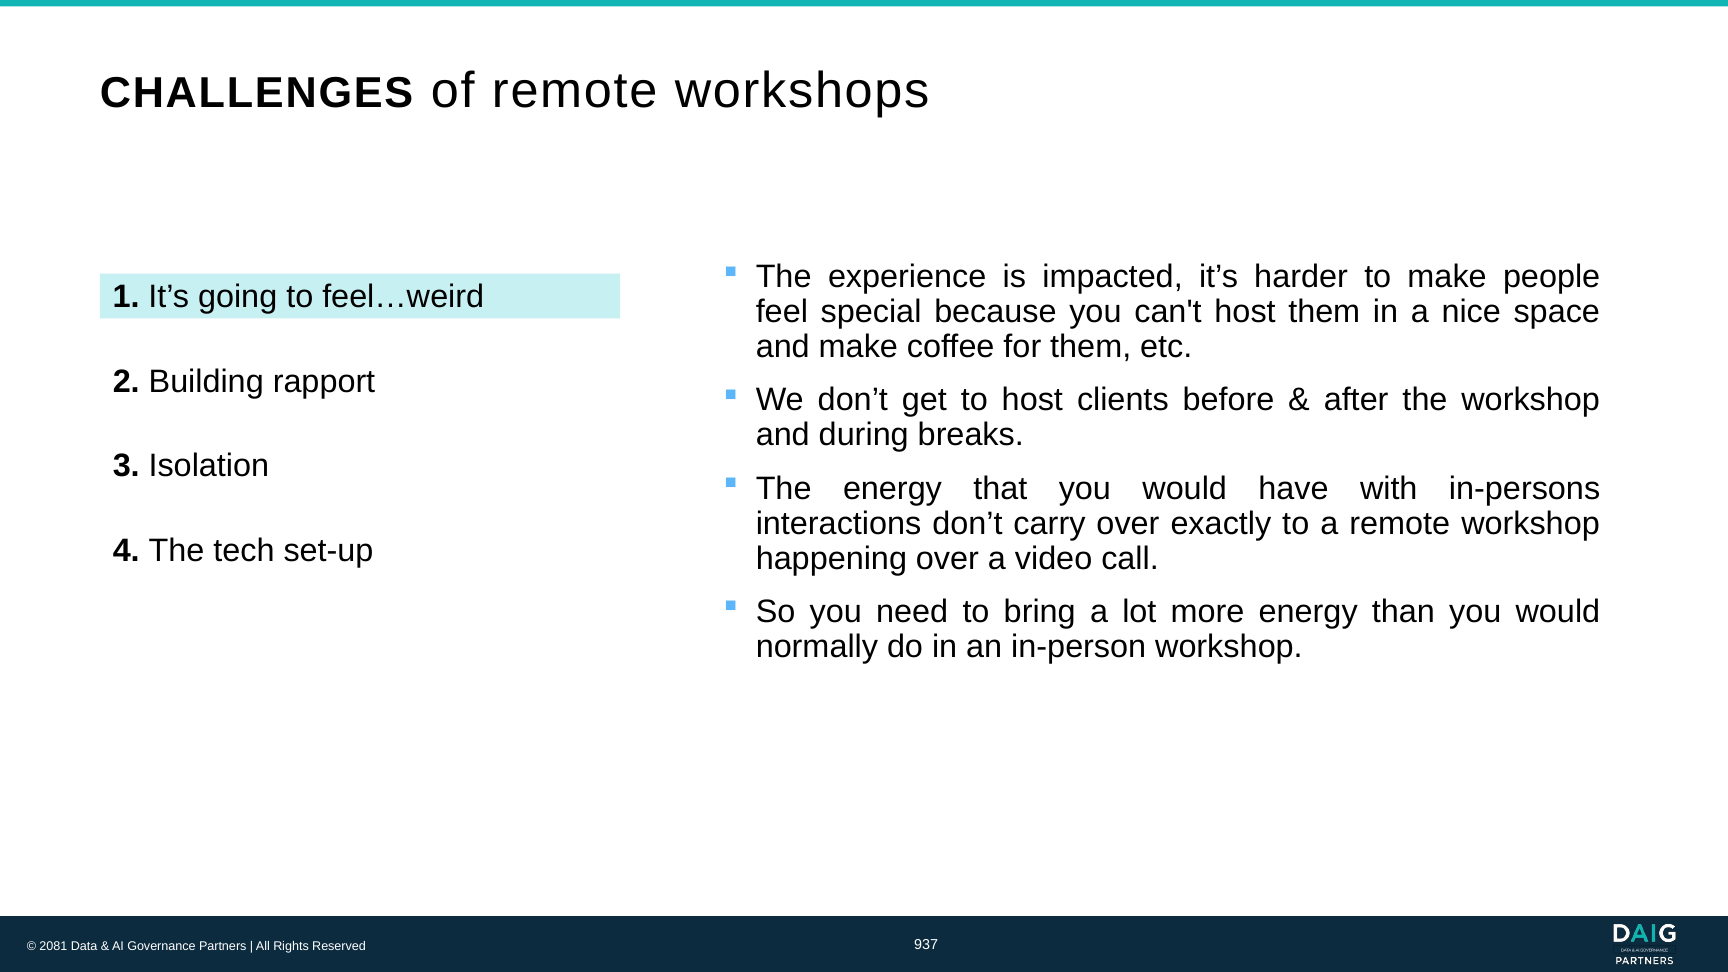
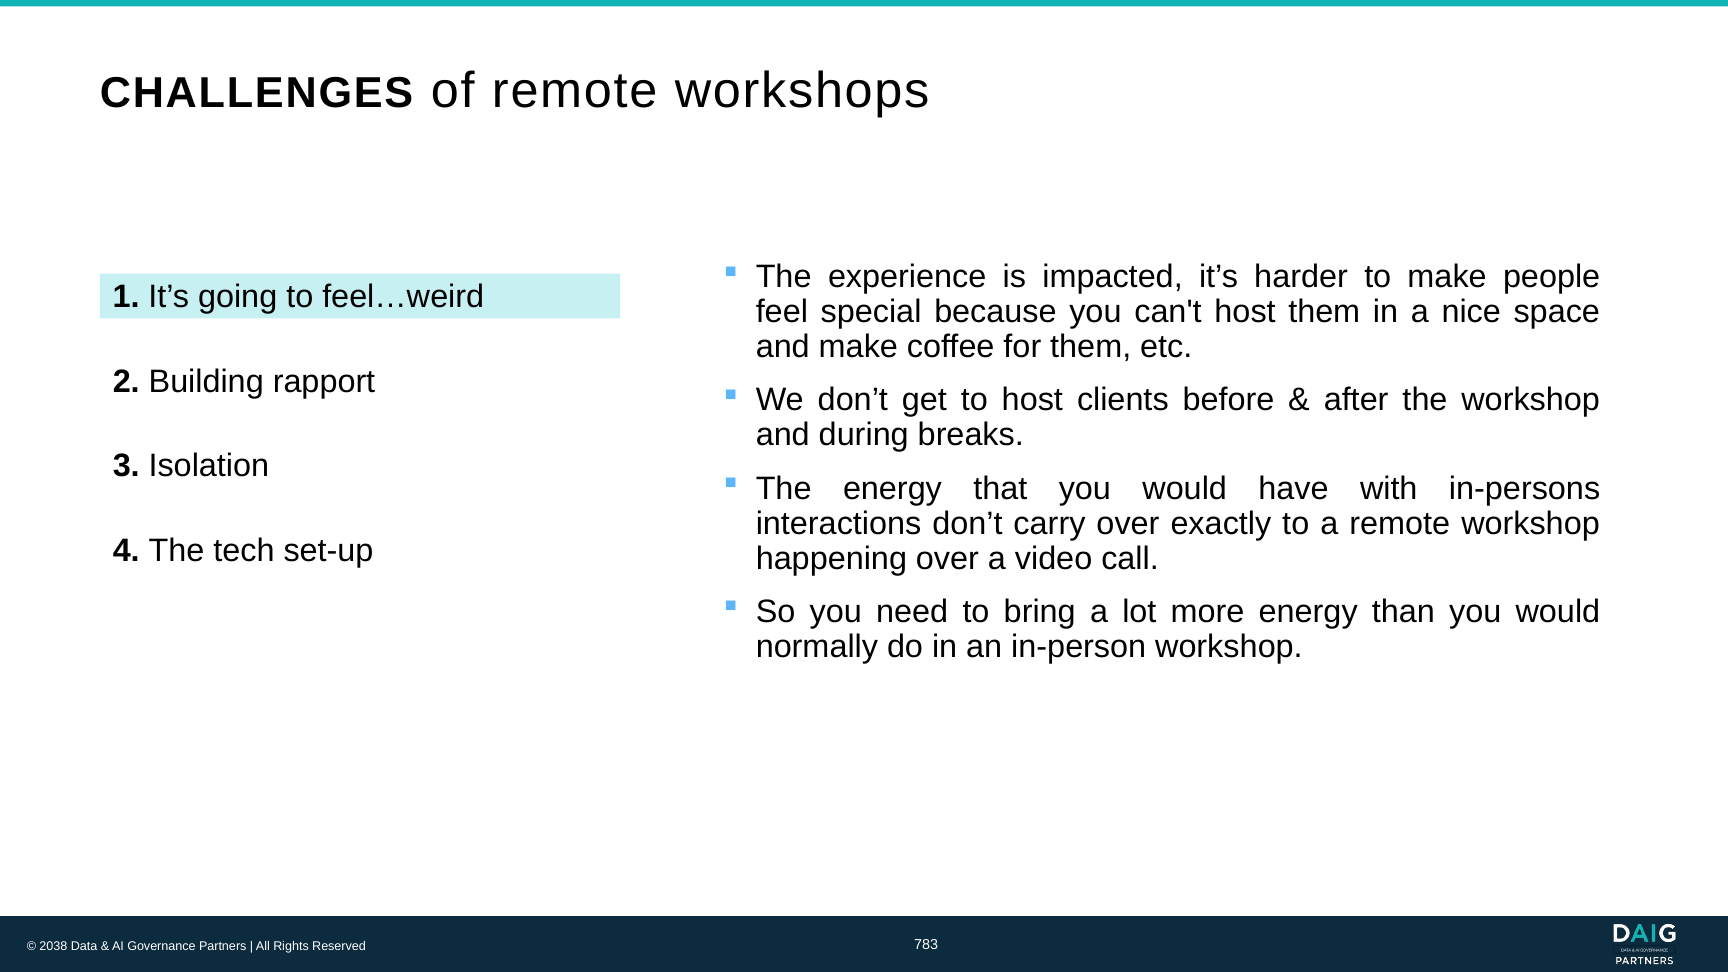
2081: 2081 -> 2038 (53, 947)
937: 937 -> 783 (926, 945)
